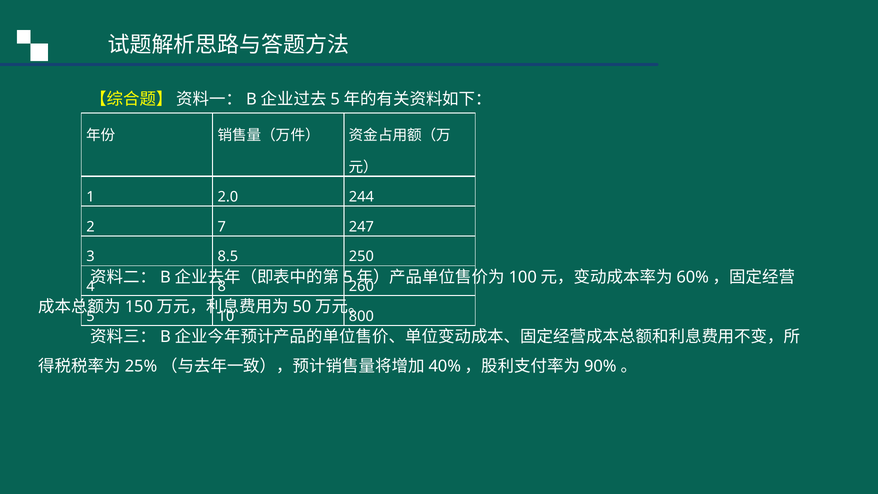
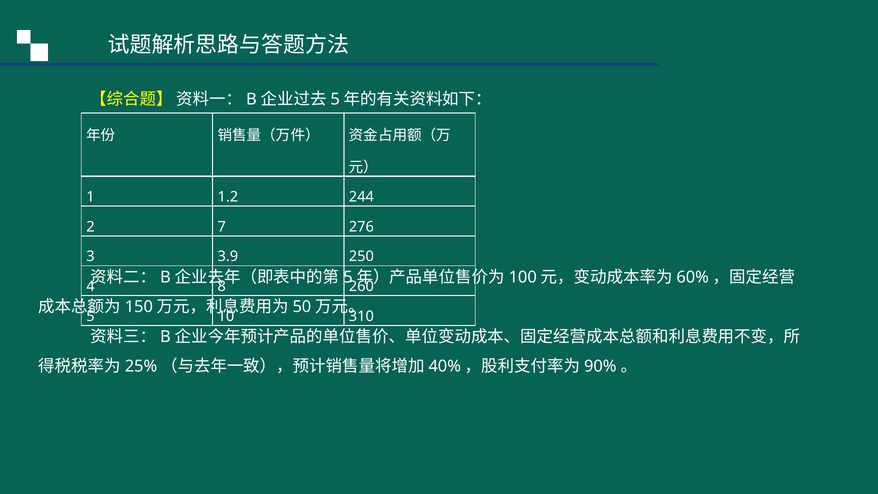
2.0: 2.0 -> 1.2 (228, 197)
247: 247 -> 276 (361, 227)
8.5: 8.5 -> 3.9 (228, 257)
800: 800 -> 310 (361, 316)
